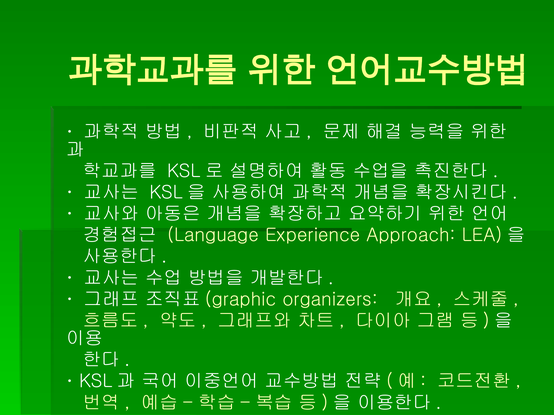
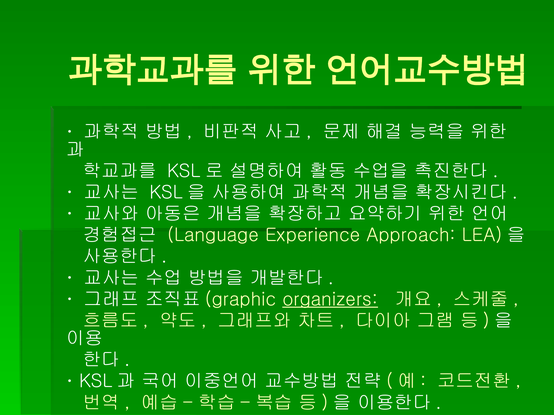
organizers underline: none -> present (330, 300)
